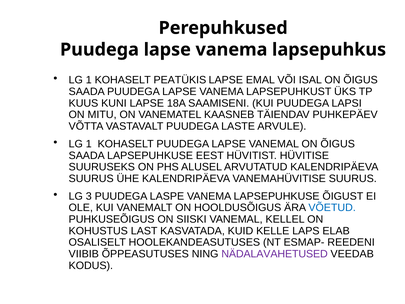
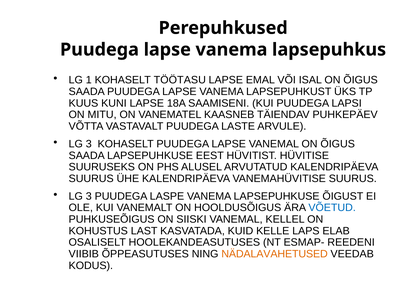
PEATÜKIS: PEATÜKIS -> TÖÖTASU (180, 80)
1: 1 -> 3 (89, 144)
NÄDALAVAHETUSED colour: purple -> orange (275, 254)
